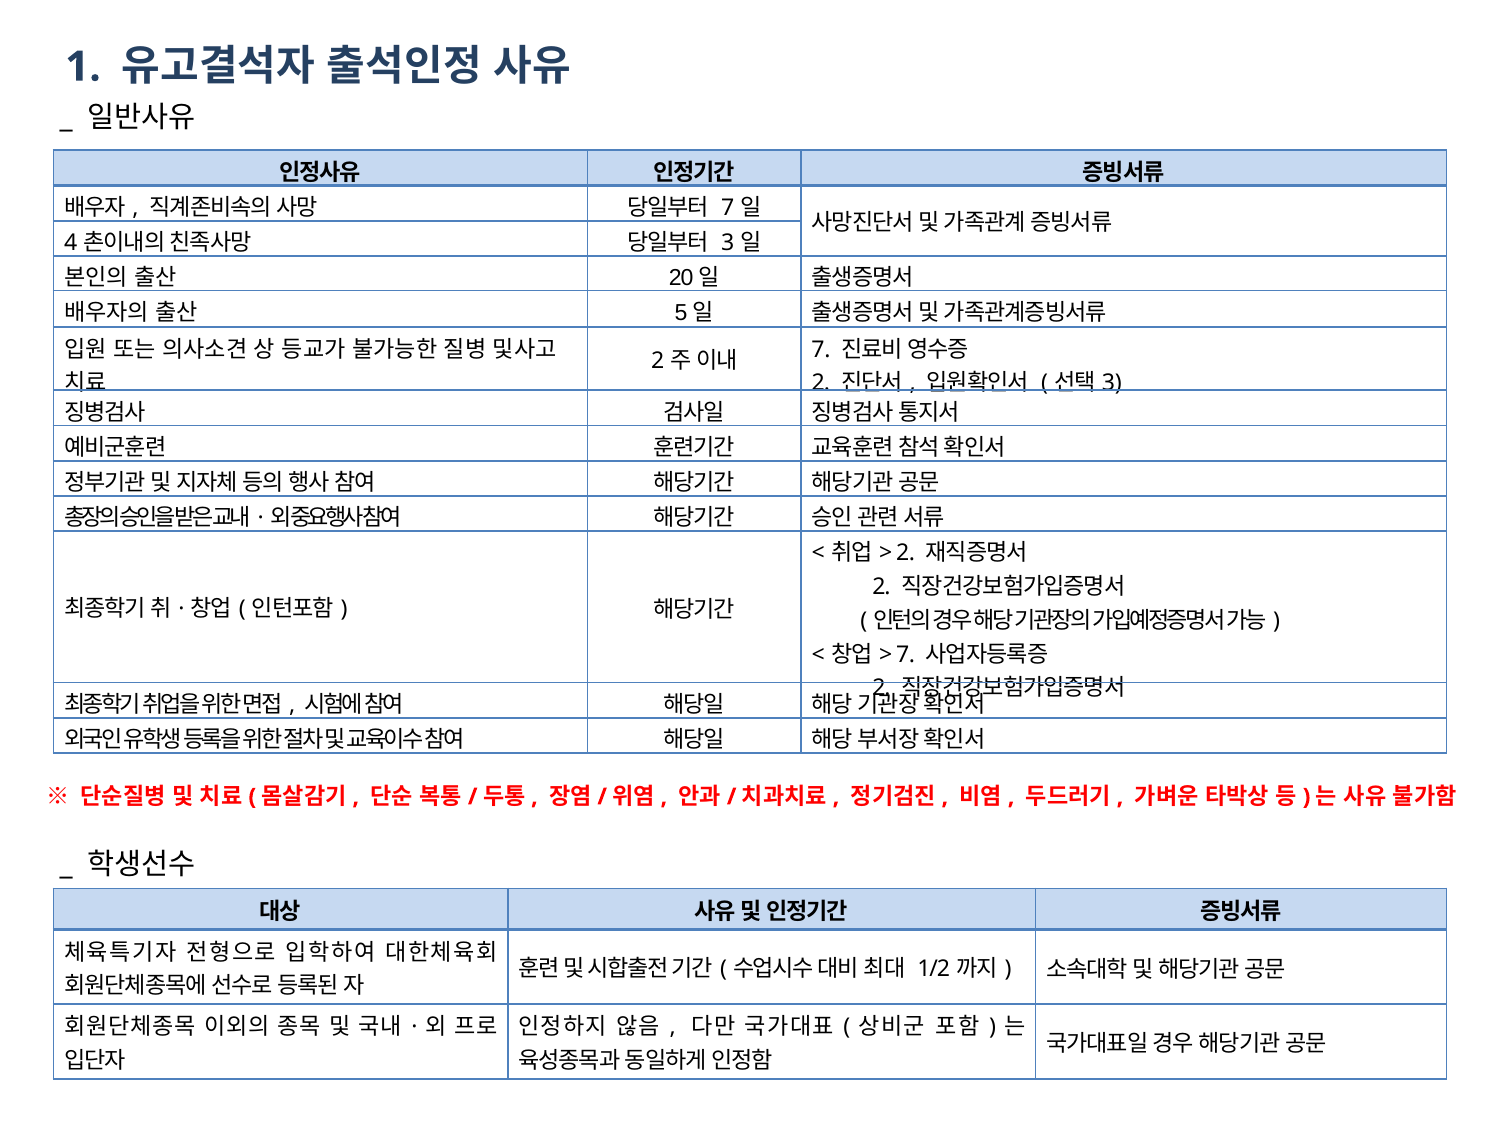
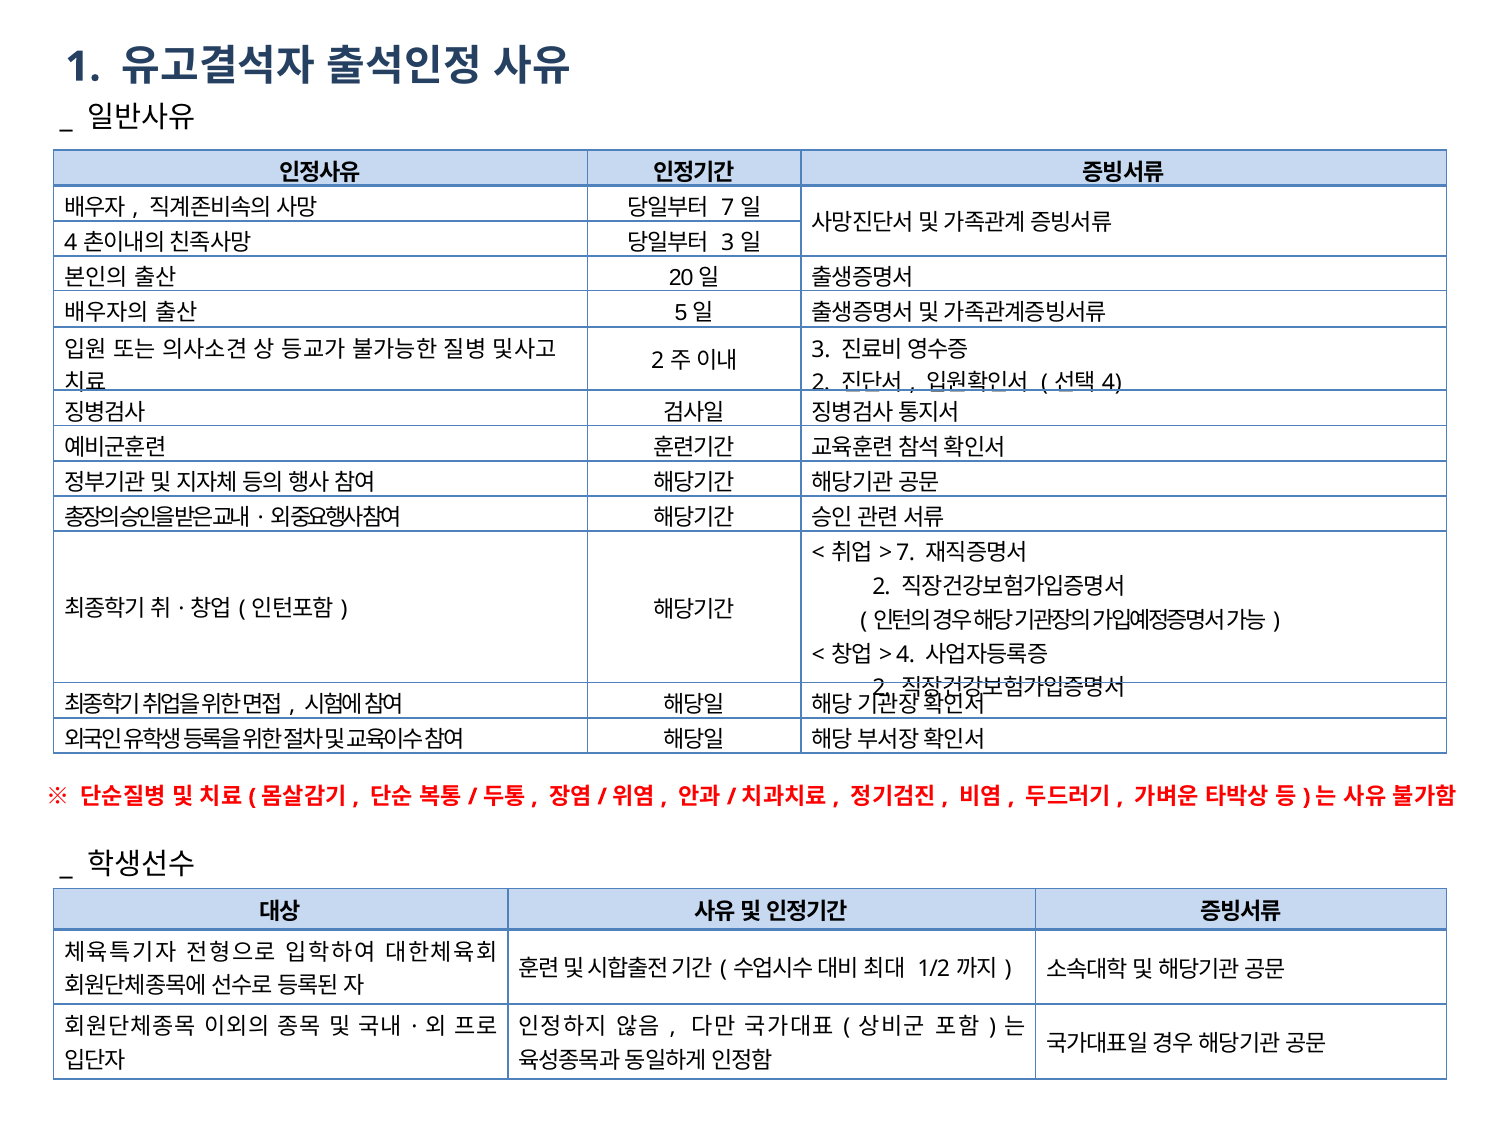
7: 7 -> 3 (821, 349)
3: 3 -> 4 (1112, 383)
2: 2 -> 7 (906, 553)
7: 7 -> 4 (906, 655)
